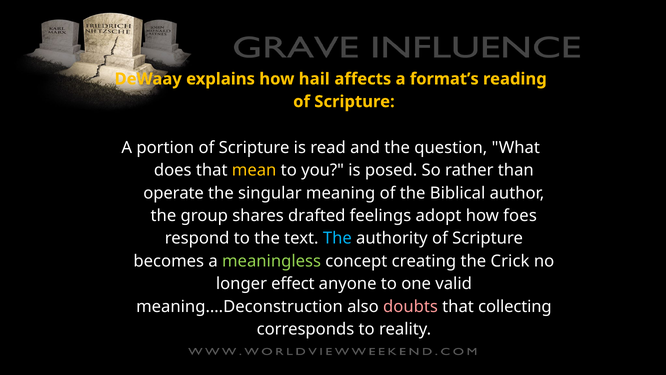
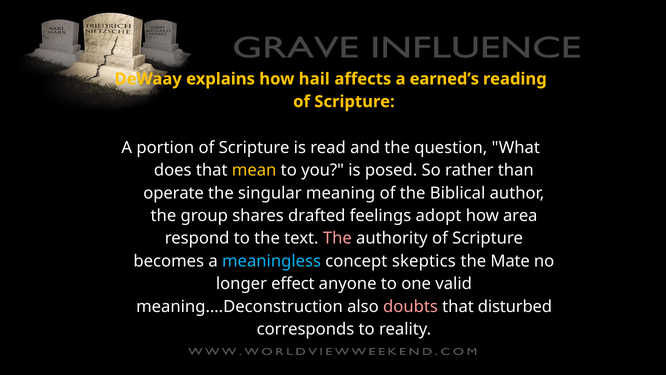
format’s: format’s -> earned’s (444, 79)
foes: foes -> area (520, 216)
The colour: light blue -> pink (337, 238)
meaningless colour: light green -> light blue (272, 261)
creating: creating -> skeptics (424, 261)
Crick: Crick -> Mate (510, 261)
collecting: collecting -> disturbed (515, 306)
